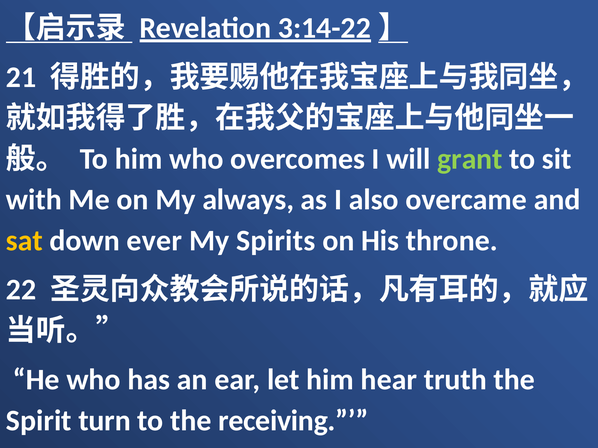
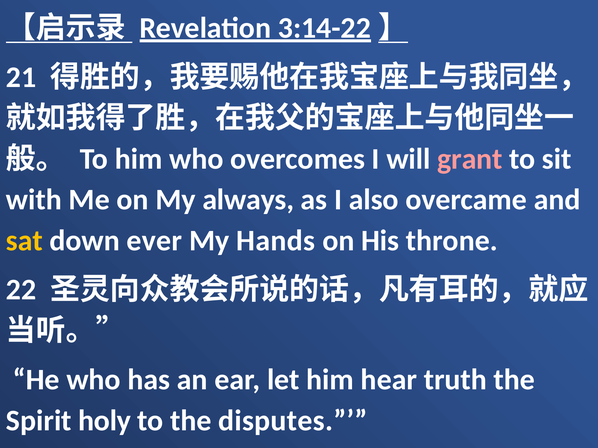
grant colour: light green -> pink (470, 159)
Spirits: Spirits -> Hands (276, 241)
turn: turn -> holy (105, 421)
receiving: receiving -> disputes (293, 421)
